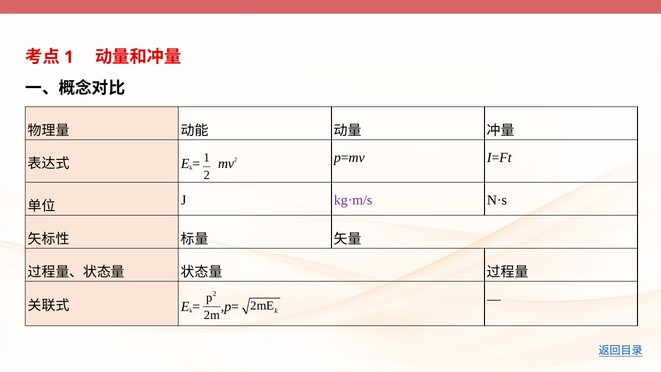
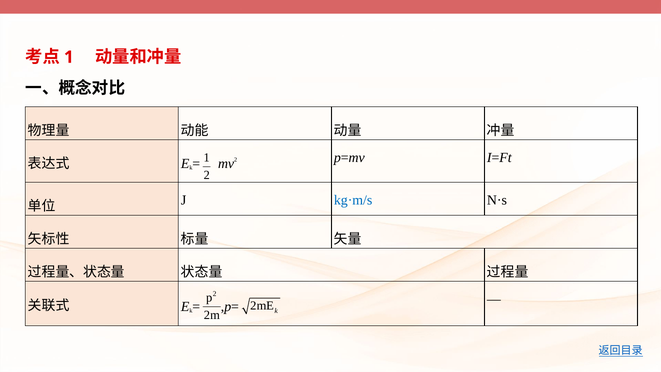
kg·m/s colour: purple -> blue (353, 200)
